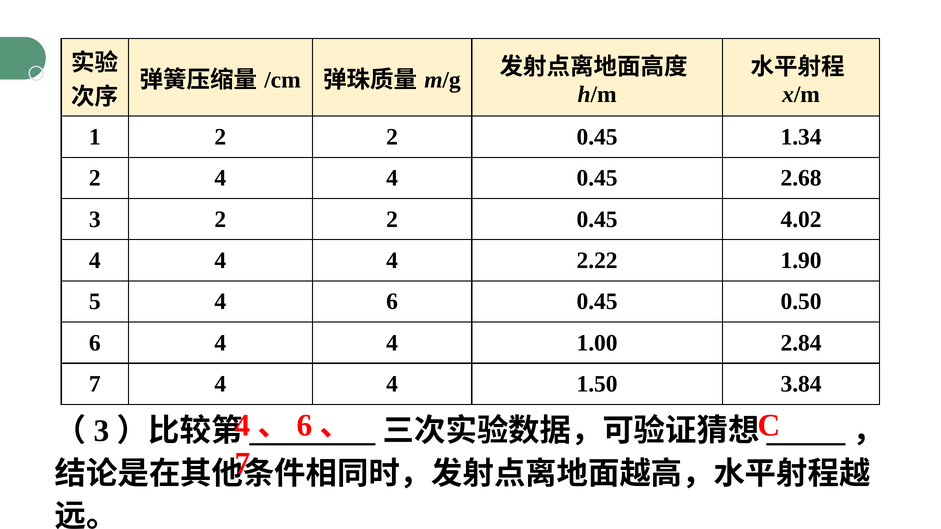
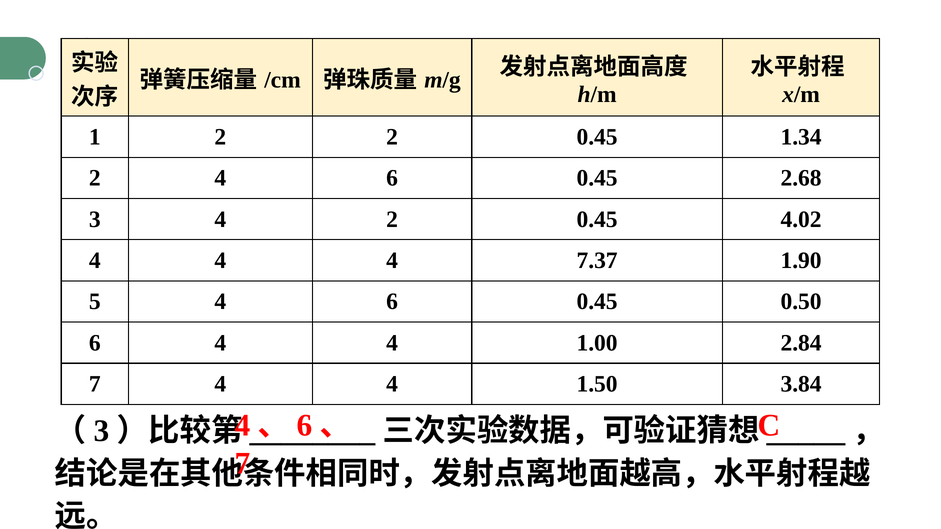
2 4 4: 4 -> 6 (392, 178)
3 2: 2 -> 4 (220, 219)
2.22: 2.22 -> 7.37 (597, 261)
